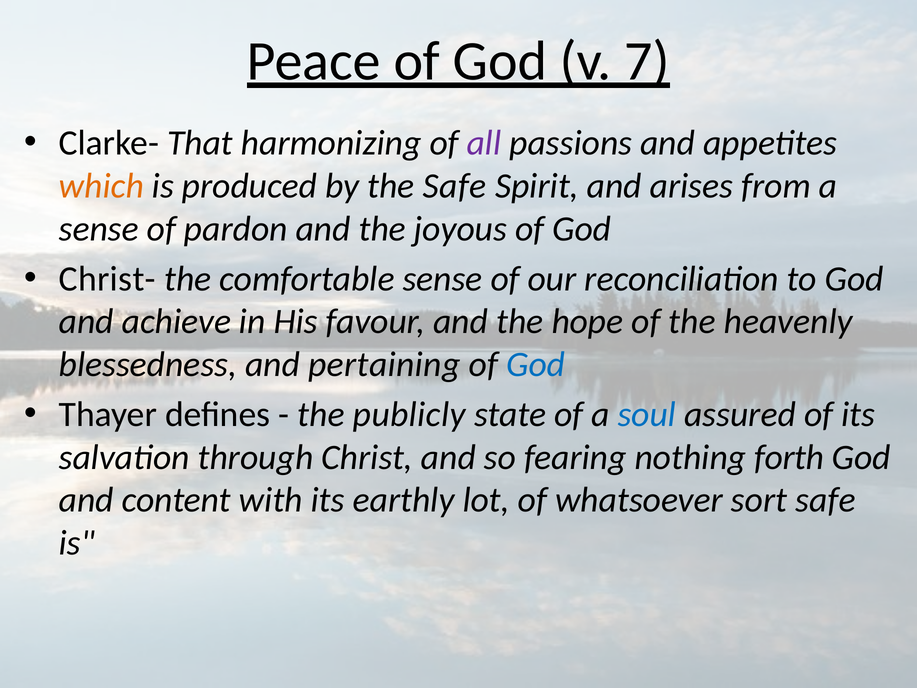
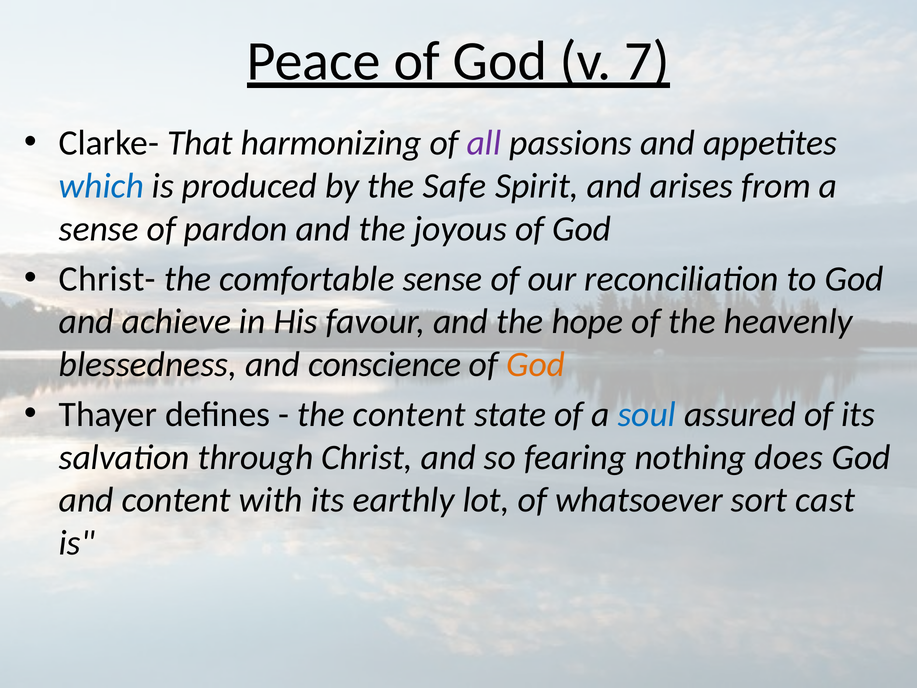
which colour: orange -> blue (101, 186)
pertaining: pertaining -> conscience (385, 364)
God colour: blue -> orange (536, 364)
the publicly: publicly -> content (409, 414)
forth: forth -> does (789, 457)
sort safe: safe -> cast (825, 500)
